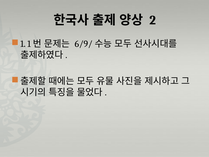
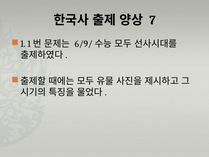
2: 2 -> 7 (153, 20)
